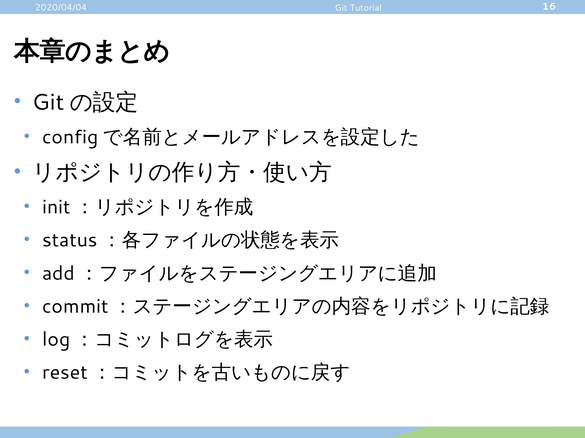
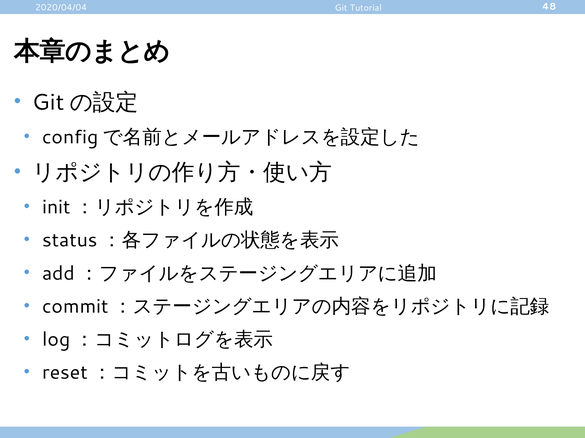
16: 16 -> 48 (549, 7)
